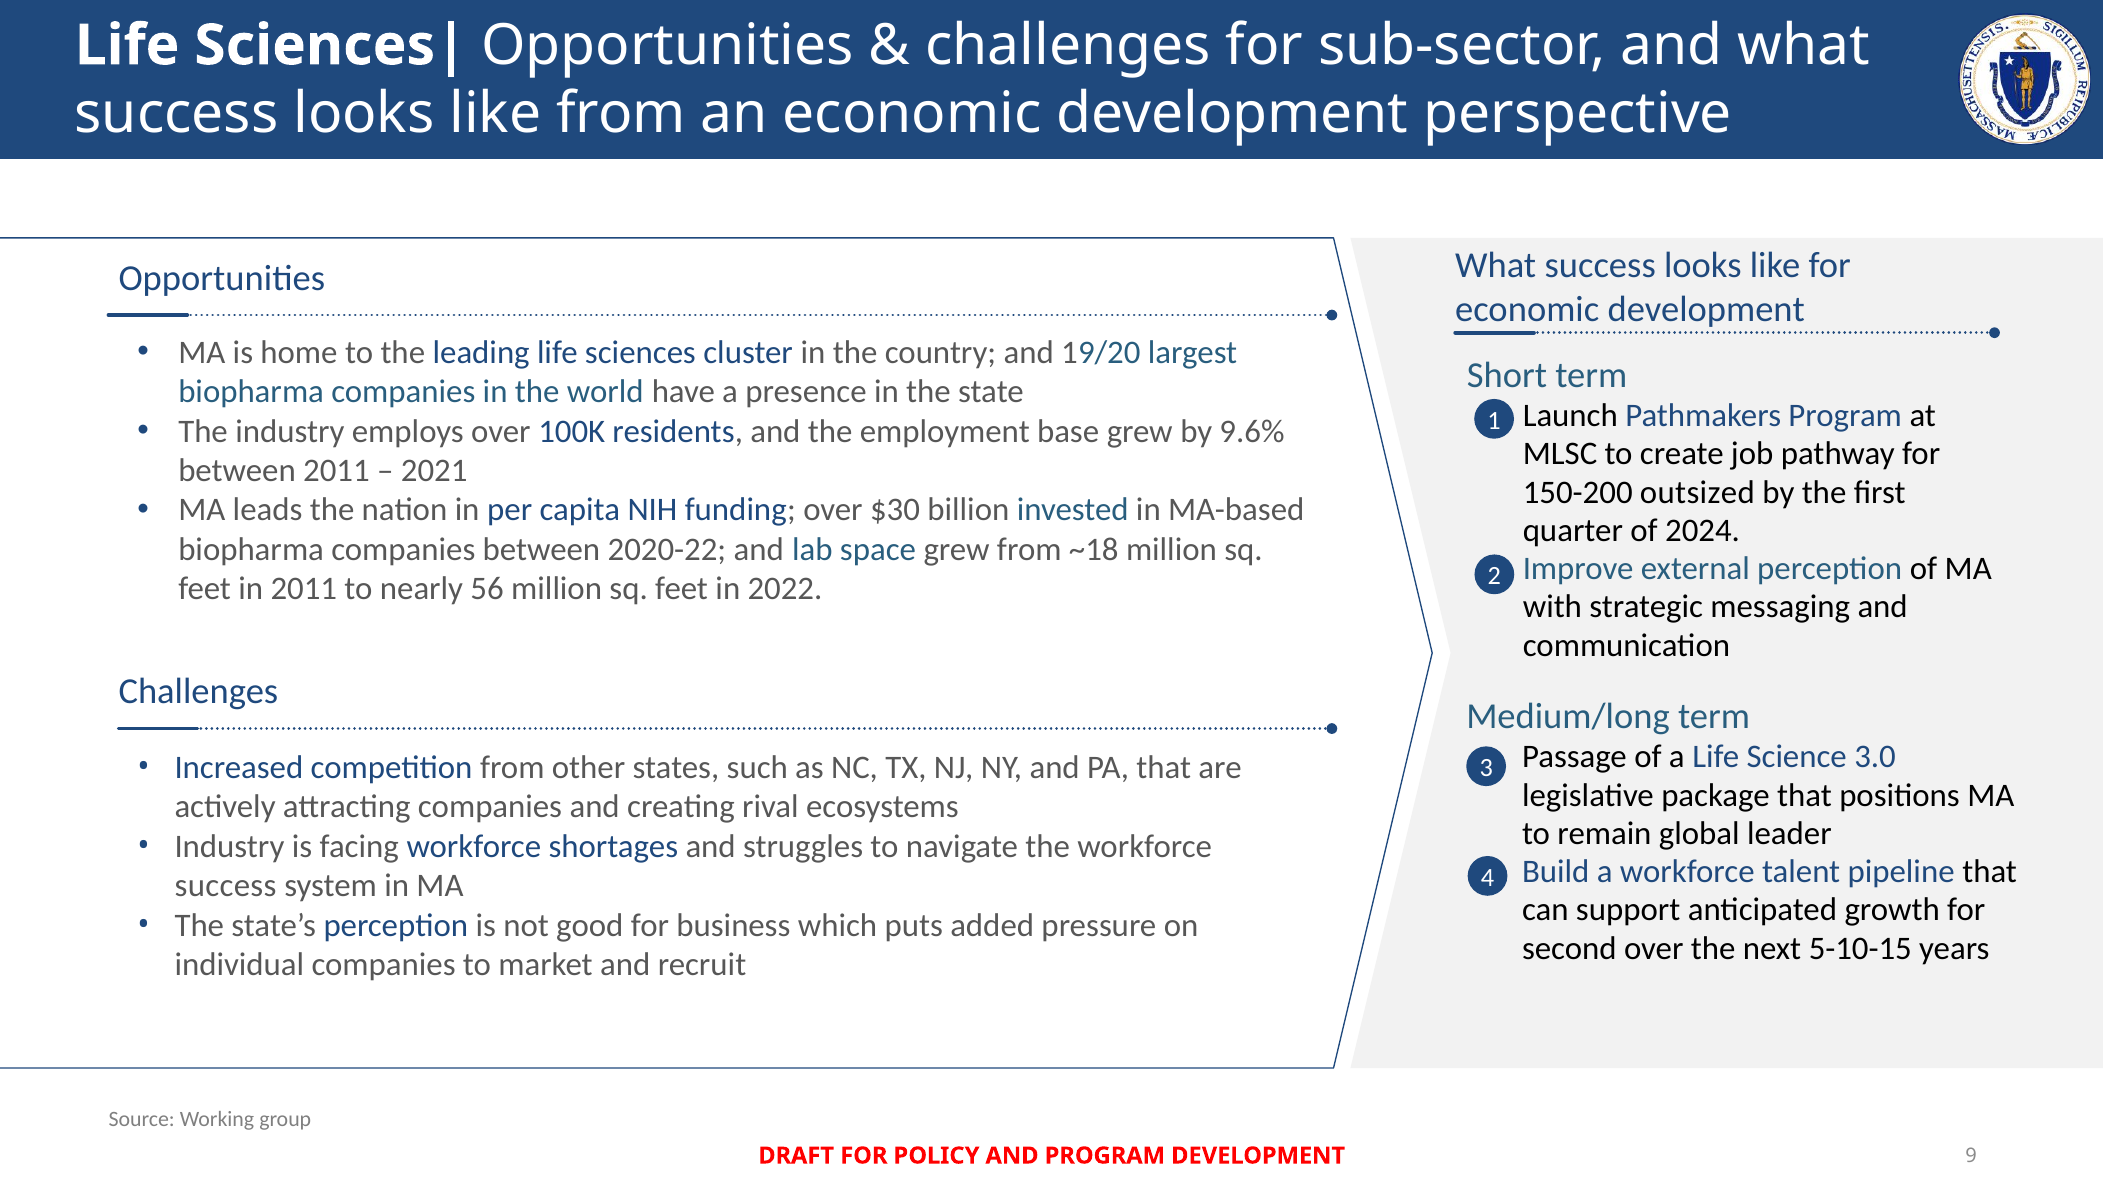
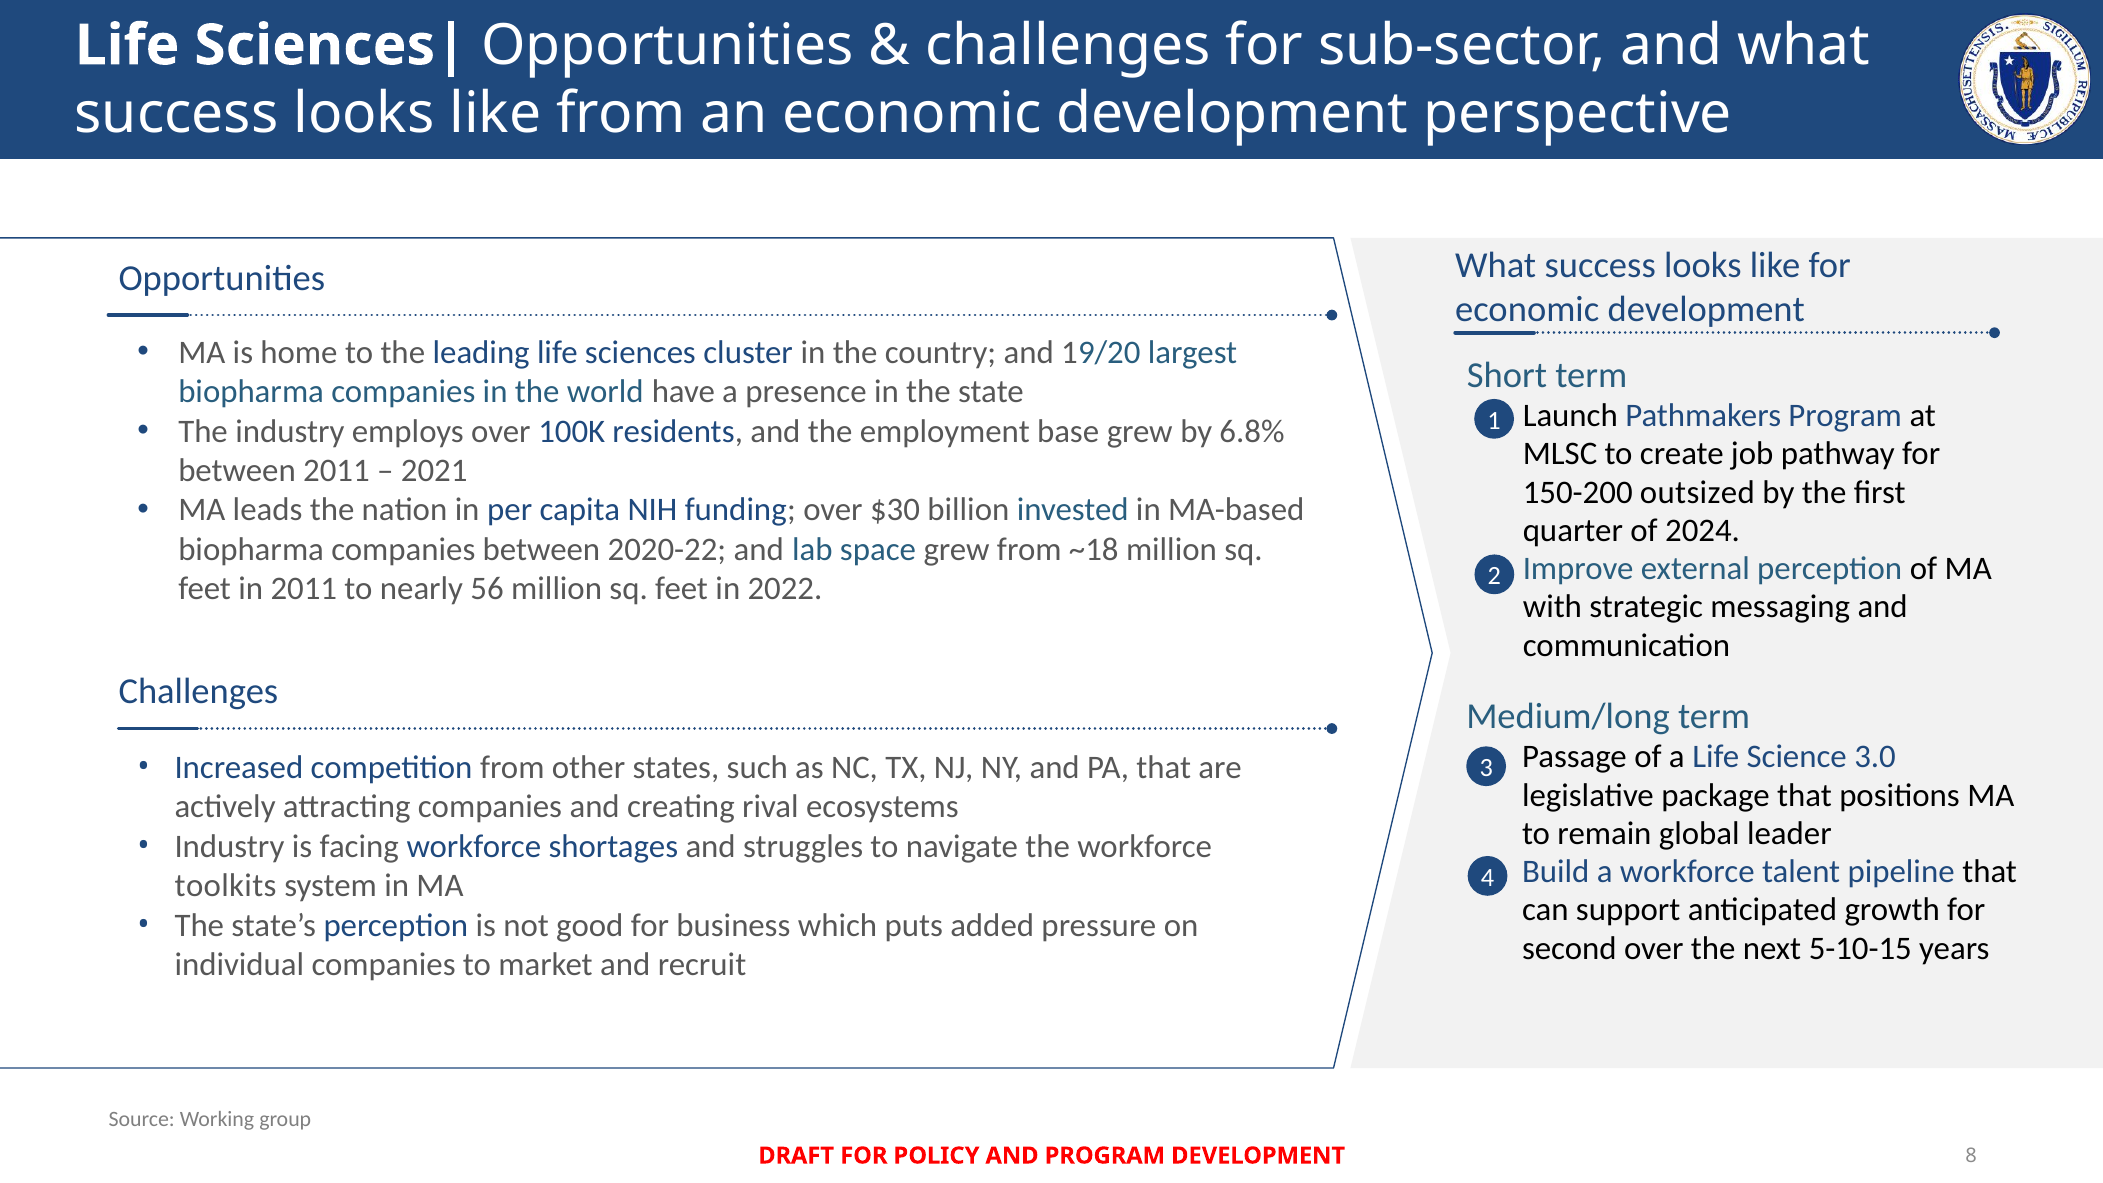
9.6%: 9.6% -> 6.8% (1252, 431)
success: success -> toolkits (226, 886)
9: 9 -> 8 (1971, 1156)
